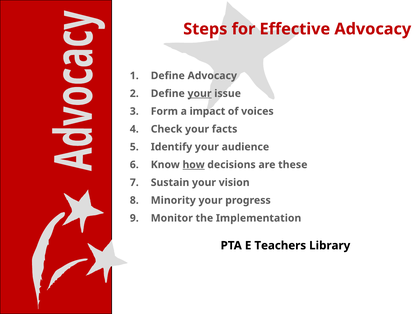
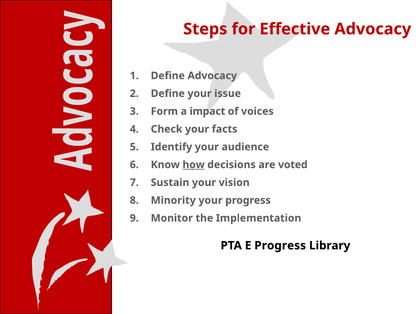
your underline: present -> none (200, 94)
these: these -> voted (293, 165)
E Teachers: Teachers -> Progress (280, 246)
